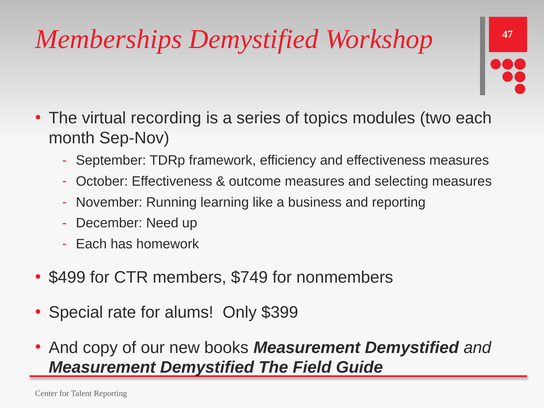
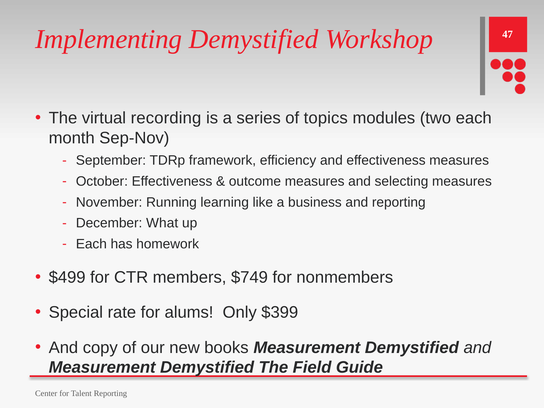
Memberships: Memberships -> Implementing (109, 39)
Need: Need -> What (162, 223)
